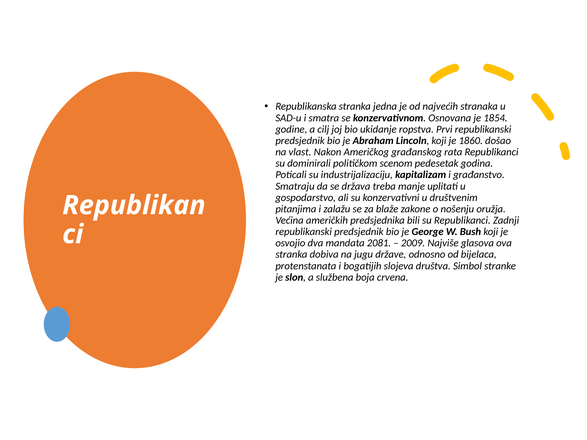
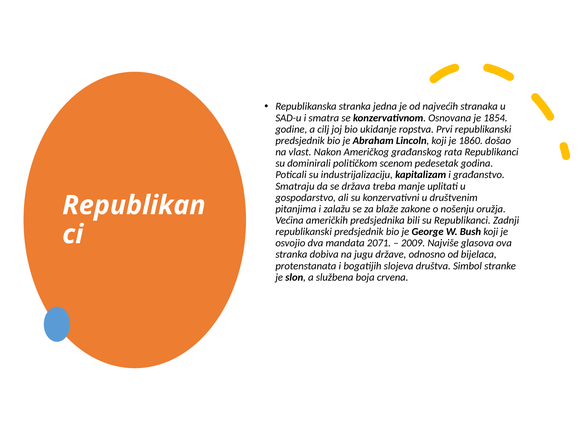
2081: 2081 -> 2071 (379, 243)
